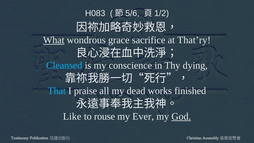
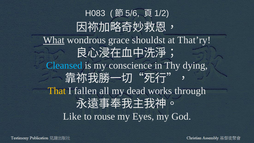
sacrifice: sacrifice -> shouldst (149, 40)
That colour: light blue -> yellow (57, 91)
praise: praise -> fallen (85, 91)
finished: finished -> through (190, 91)
Ever: Ever -> Eyes (143, 116)
God underline: present -> none (181, 116)
